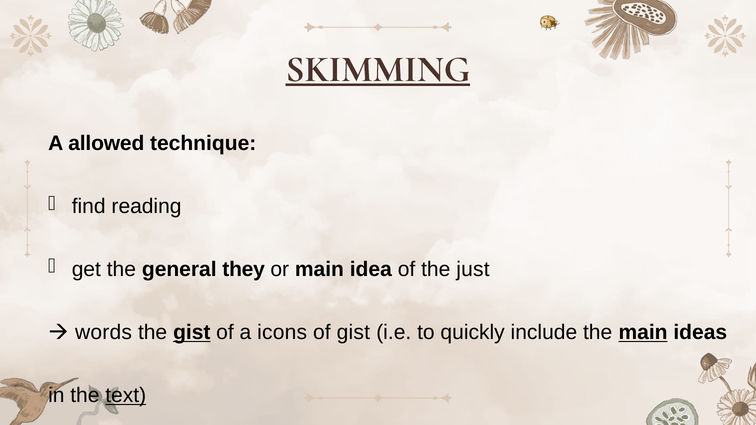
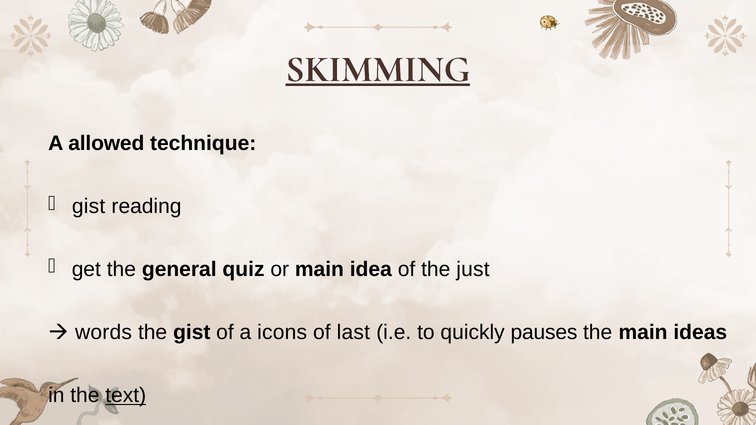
find: find -> gist (89, 207)
they: they -> quiz (244, 270)
gist underline: present -> none (192, 333)
of gist: gist -> last (353, 333)
include: include -> pauses (544, 333)
main underline: present -> none (643, 333)
